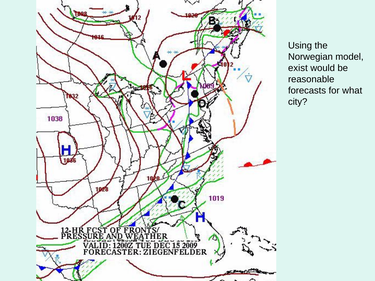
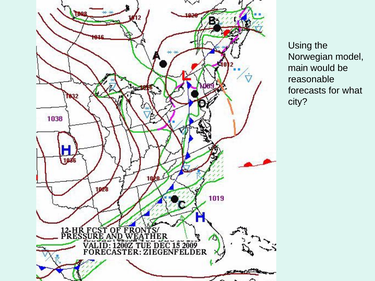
exist: exist -> main (298, 68)
